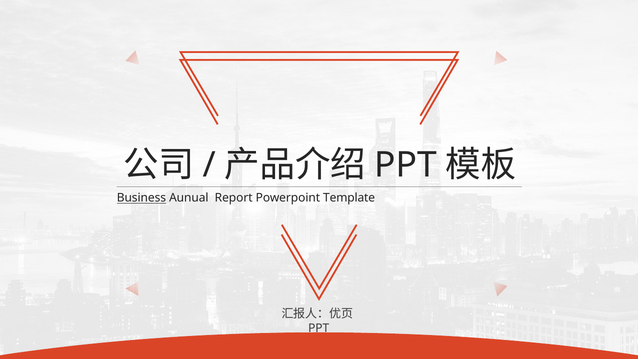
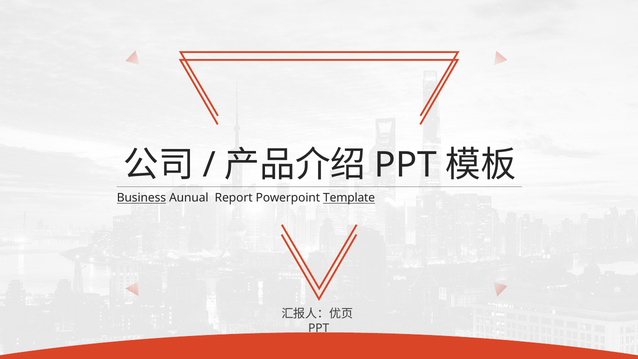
Template underline: none -> present (349, 198)
